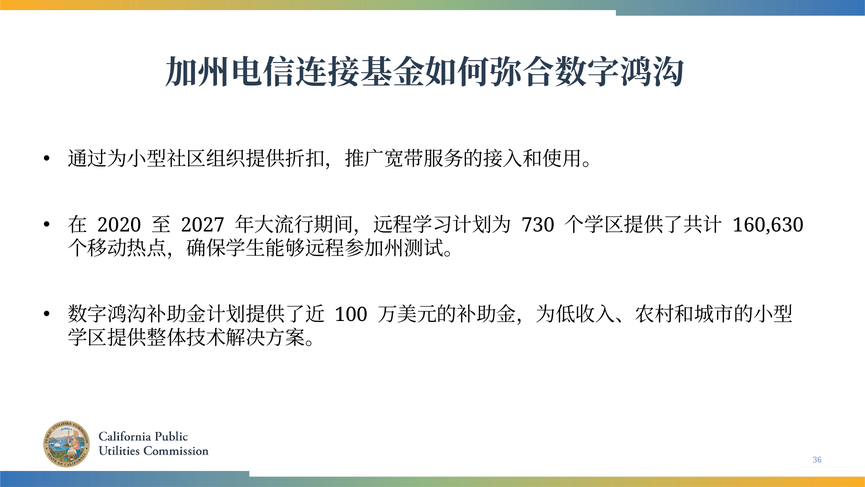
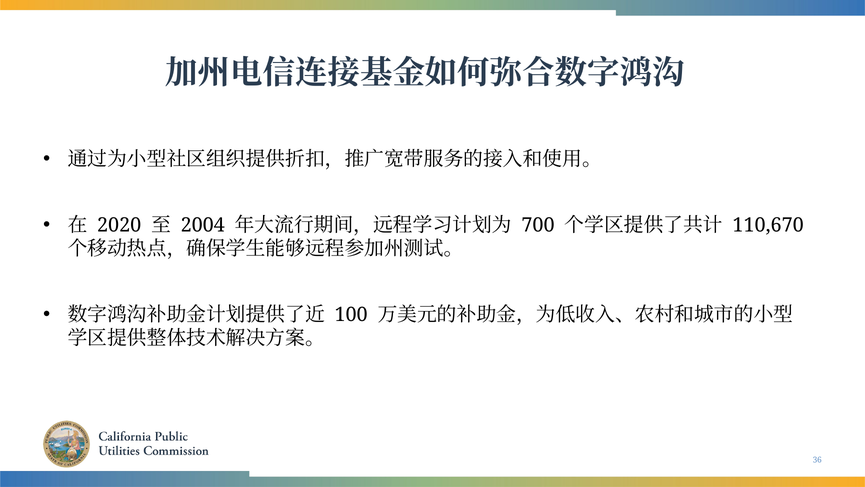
2027: 2027 -> 2004 (203, 225)
730: 730 -> 700 (538, 225)
160,630: 160,630 -> 110,670 (768, 225)
